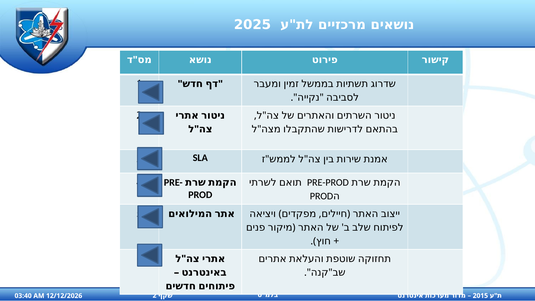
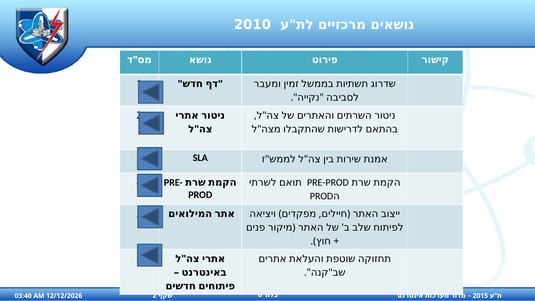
2025: 2025 -> 2010 (252, 25)
